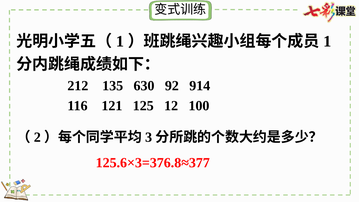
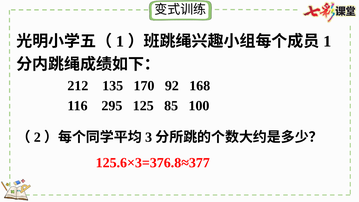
630: 630 -> 170 (144, 86)
914: 914 -> 168 (200, 86)
121: 121 -> 295 (112, 106)
12: 12 -> 85 (171, 106)
